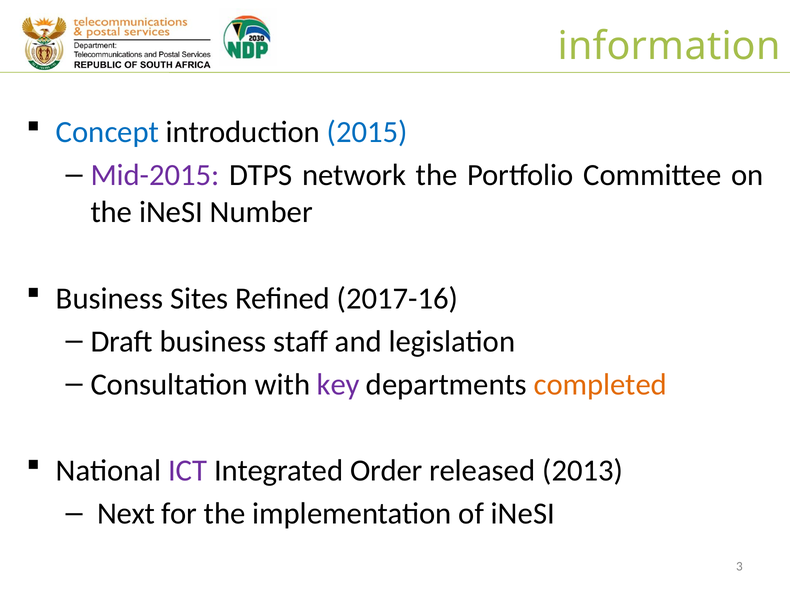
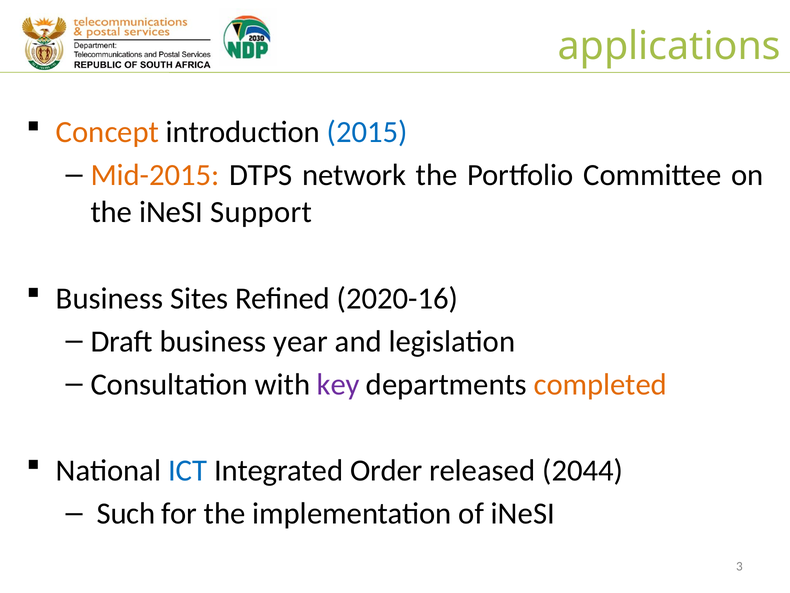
information: information -> applications (669, 46)
Concept colour: blue -> orange (108, 132)
Mid-2015 colour: purple -> orange (155, 175)
Number: Number -> Support (261, 212)
2017-16: 2017-16 -> 2020-16 (398, 298)
staff: staff -> year (301, 341)
ICT colour: purple -> blue (188, 470)
2013: 2013 -> 2044 (583, 470)
Next: Next -> Such (126, 513)
